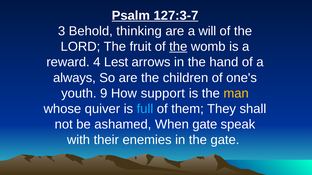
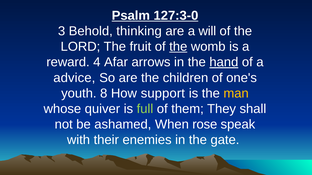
127:3-7: 127:3-7 -> 127:3-0 (176, 16)
Lest: Lest -> Afar (116, 62)
hand underline: none -> present (224, 62)
always: always -> advice (74, 78)
9: 9 -> 8 (104, 94)
full colour: light blue -> light green (145, 109)
When gate: gate -> rose (205, 125)
